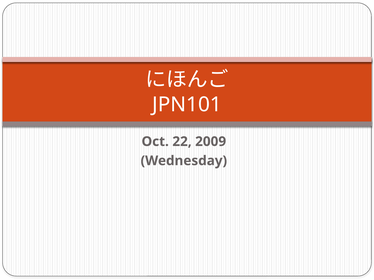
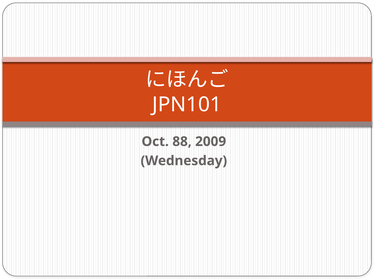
22: 22 -> 88 (182, 142)
